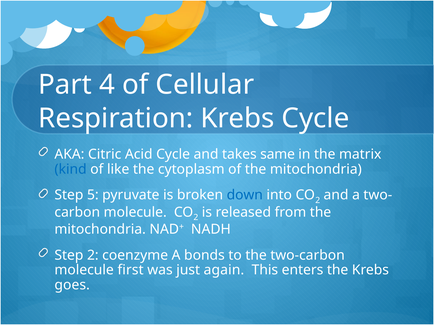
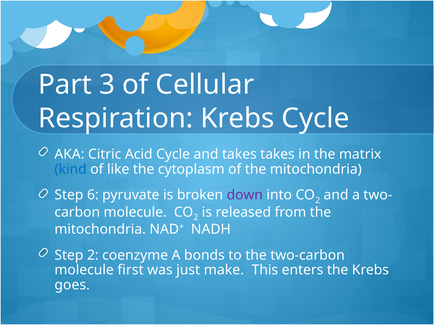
4: 4 -> 3 (107, 85)
takes same: same -> takes (278, 154)
5: 5 -> 6 (93, 195)
down colour: blue -> purple (245, 195)
again: again -> make (224, 271)
